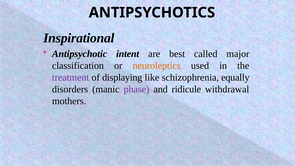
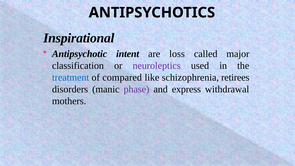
best: best -> loss (177, 54)
neuroleptics colour: orange -> purple (157, 66)
treatment colour: purple -> blue (71, 77)
displaying: displaying -> compared (122, 77)
equally: equally -> retirees (235, 77)
ridicule: ridicule -> express (186, 89)
